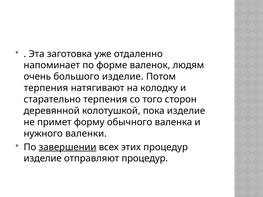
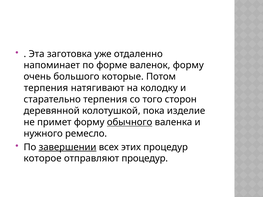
валенок людям: людям -> форму (188, 65)
большого изделие: изделие -> которые (123, 77)
обычного underline: none -> present (130, 122)
валенки: валенки -> ремесло (86, 134)
изделие: изделие -> которое (43, 159)
